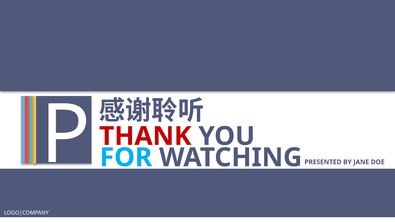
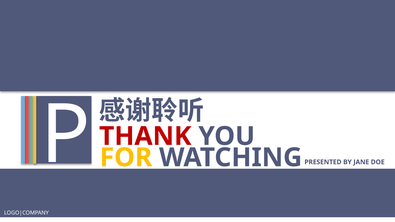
FOR colour: light blue -> yellow (126, 158)
